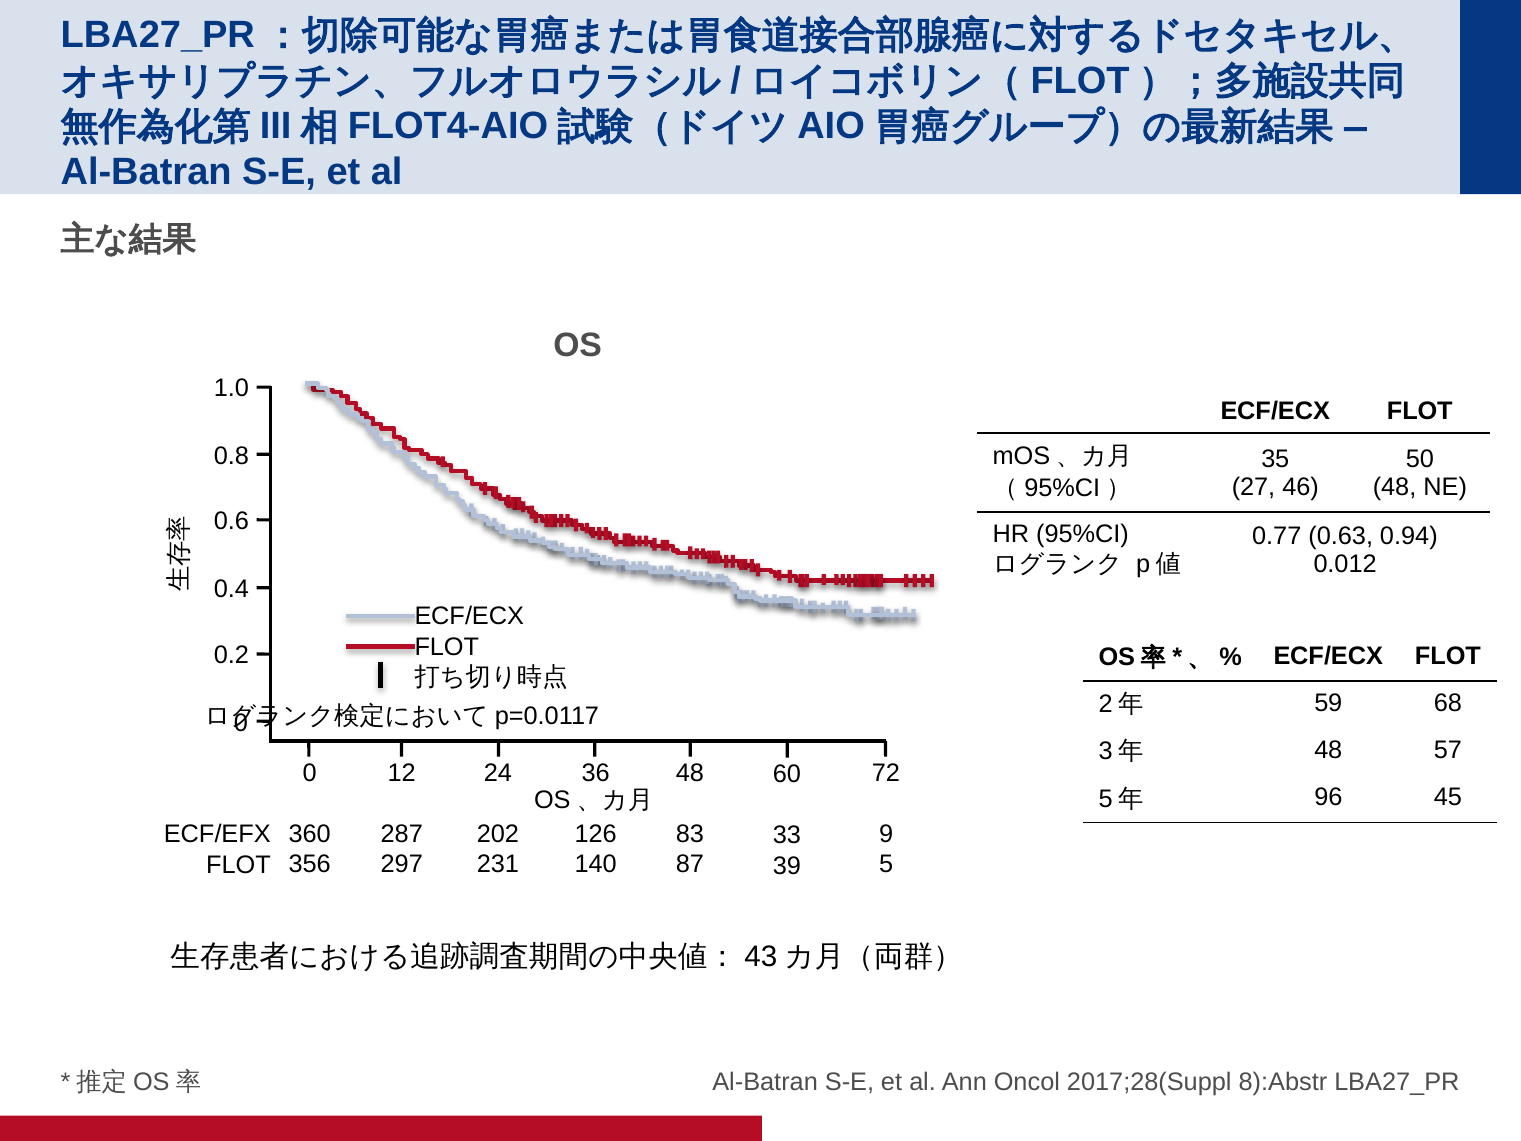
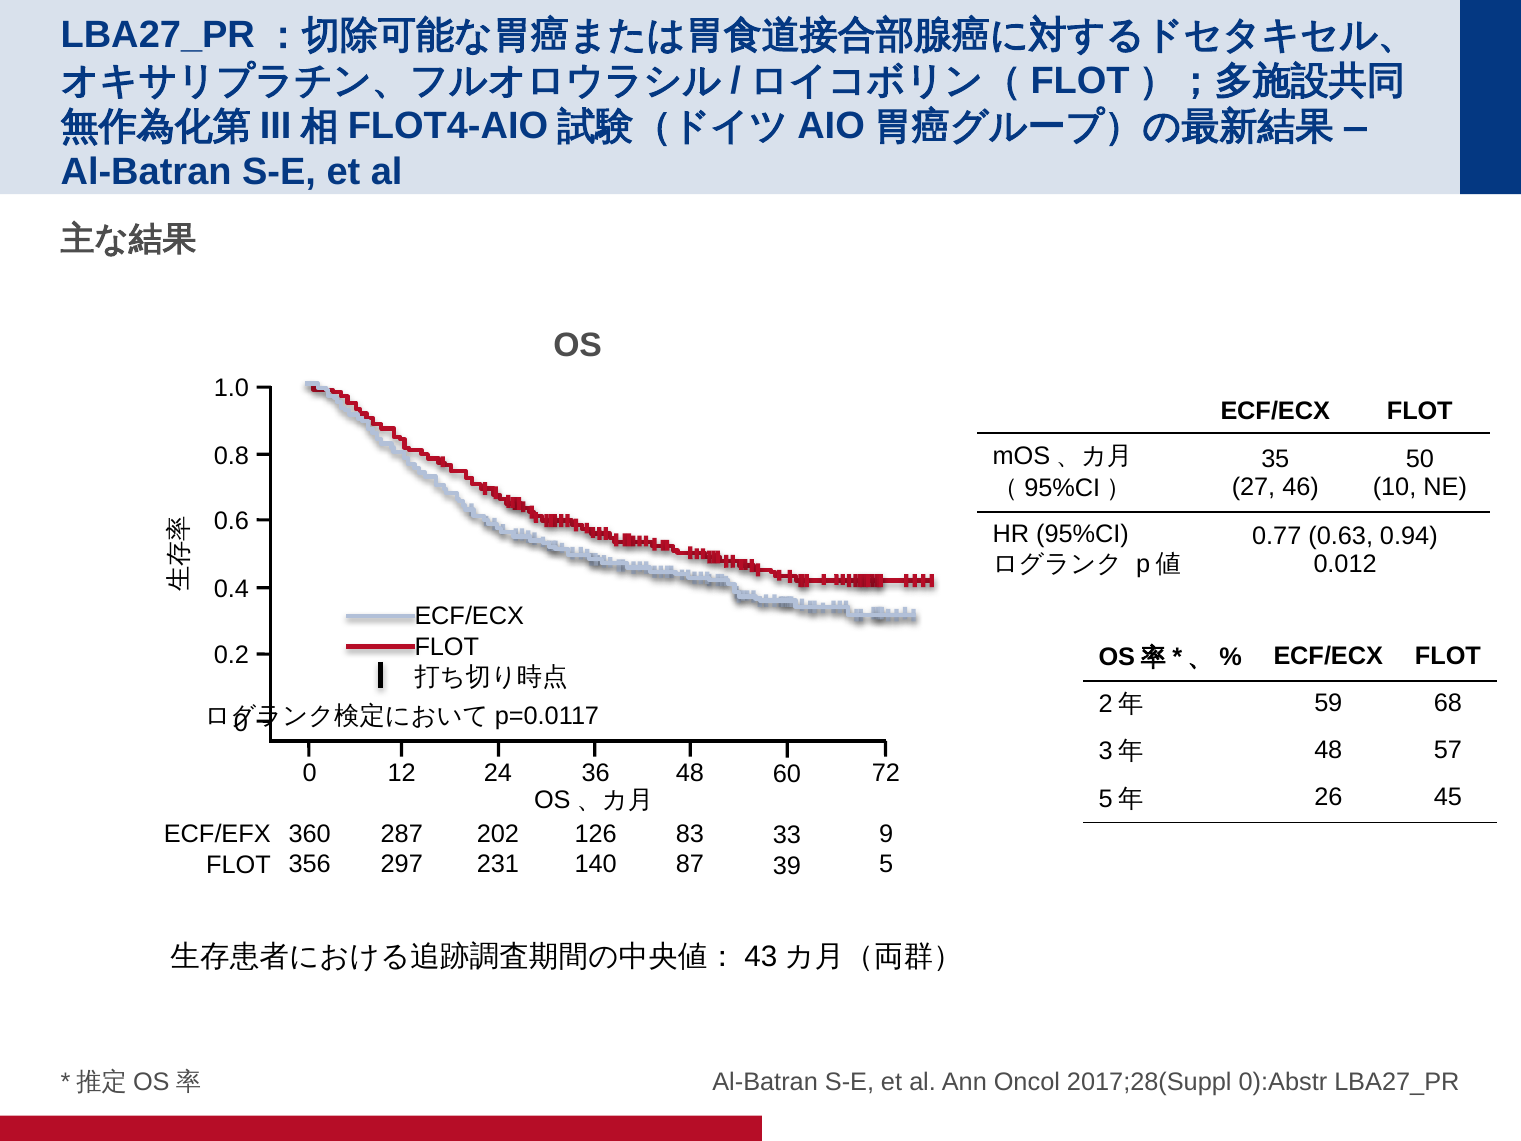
48: 48 -> 10 (1395, 487)
96: 96 -> 26 (1328, 797)
8):Abstr: 8):Abstr -> 0):Abstr (1283, 1082)
